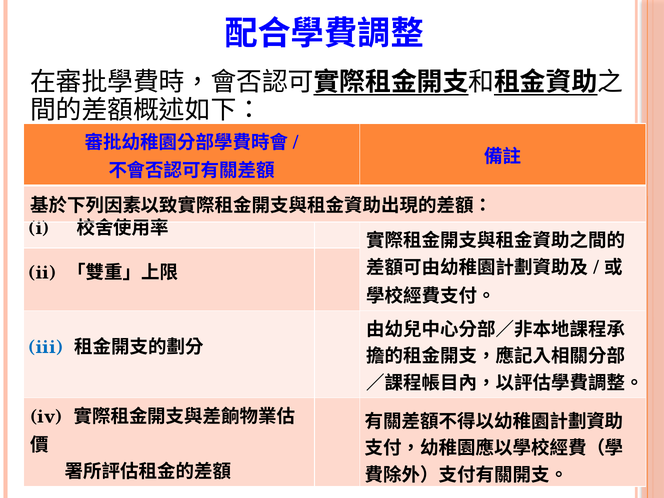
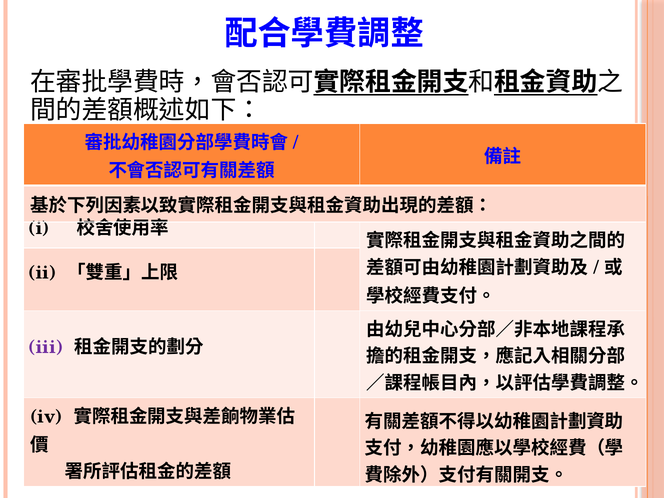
iii colour: blue -> purple (46, 347)
